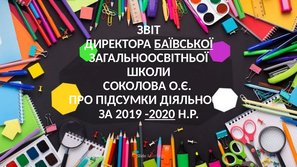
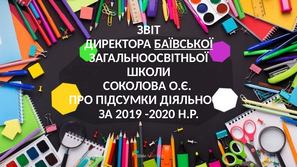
-2020 underline: present -> none (160, 114)
